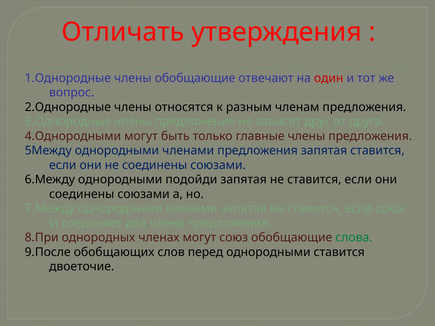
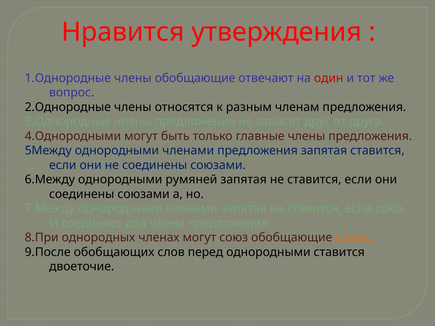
Отличать: Отличать -> Нравится (123, 32)
подойди: подойди -> румяней (191, 180)
слова colour: green -> orange (354, 238)
